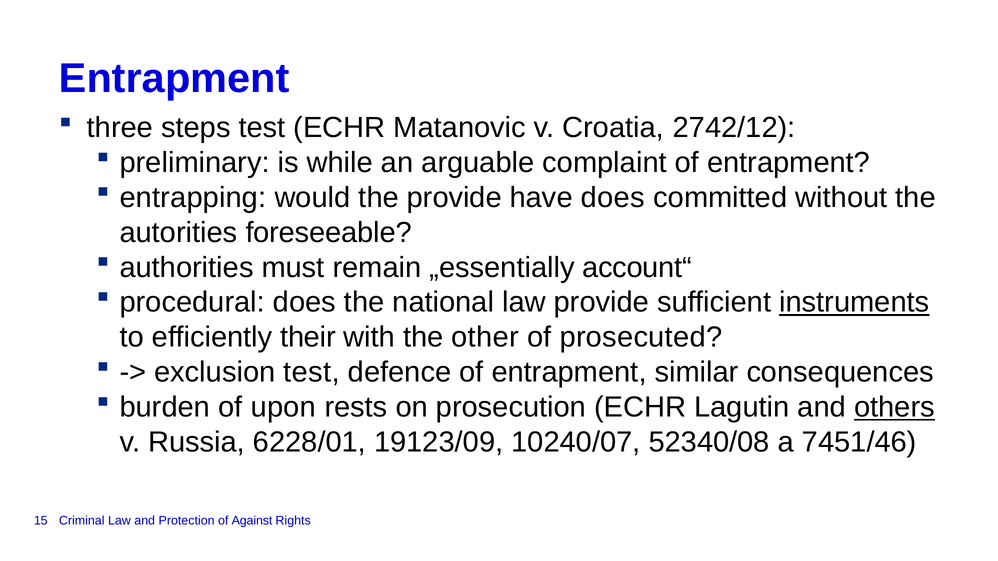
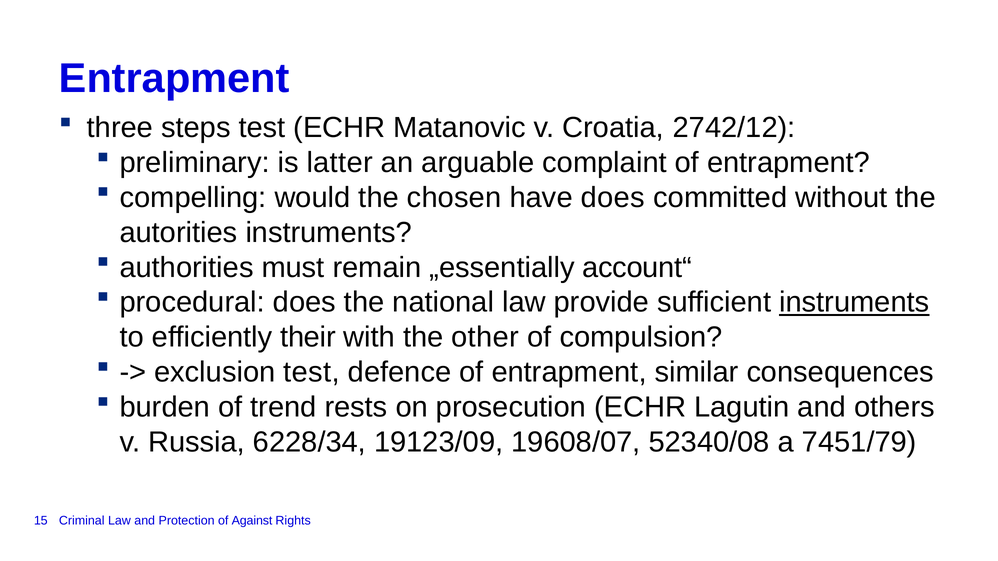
while: while -> latter (340, 163)
entrapping: entrapping -> compelling (193, 198)
the provide: provide -> chosen (454, 198)
autorities foreseeable: foreseeable -> instruments (329, 233)
prosecuted: prosecuted -> compulsion (641, 338)
upon: upon -> trend (283, 407)
others underline: present -> none (894, 407)
6228/01: 6228/01 -> 6228/34 (310, 442)
10240/07: 10240/07 -> 19608/07 (576, 442)
7451/46: 7451/46 -> 7451/79 (859, 442)
